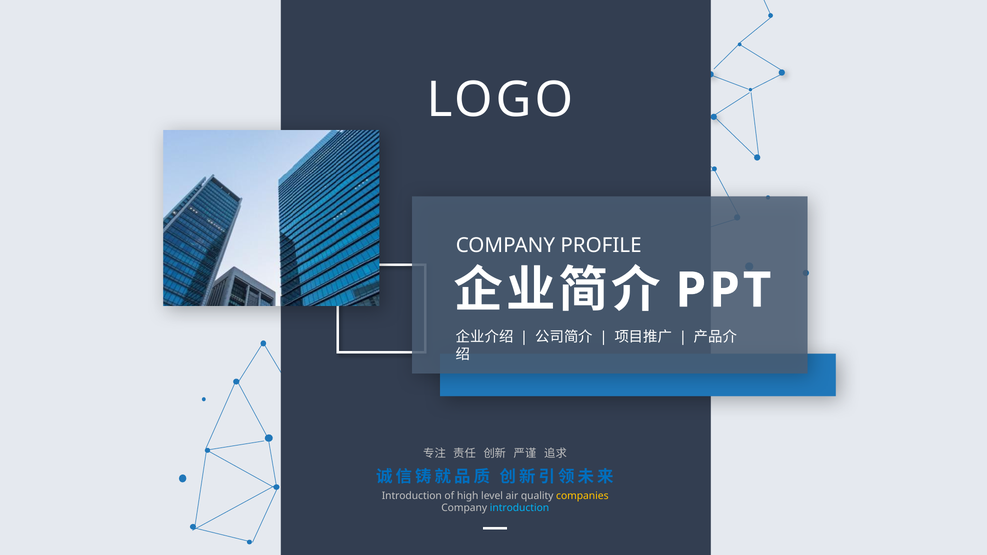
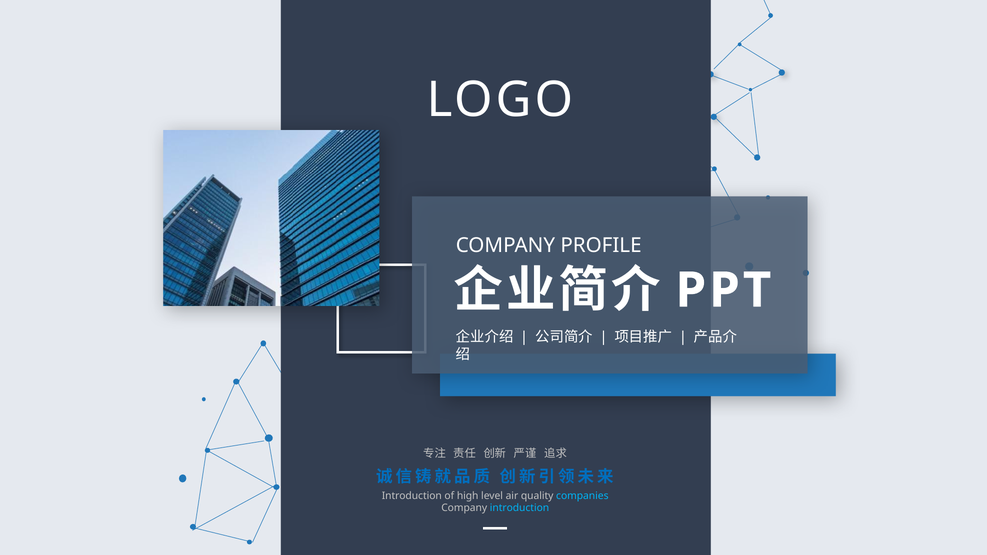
companies colour: yellow -> light blue (582, 496)
